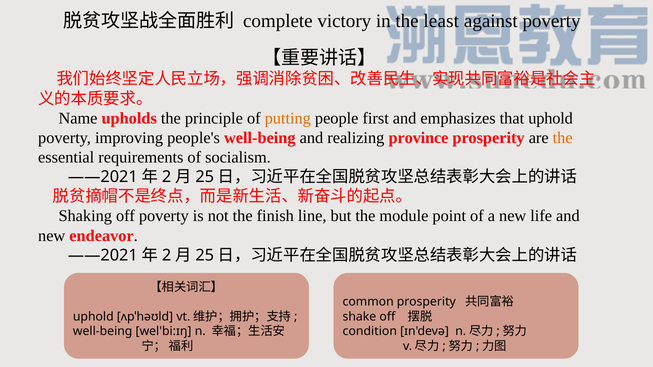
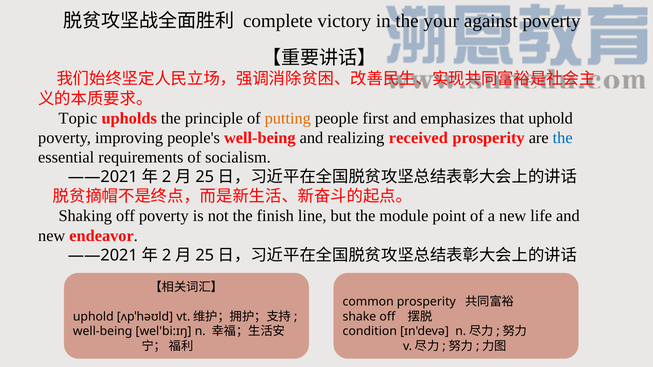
least: least -> your (441, 21)
Name: Name -> Topic (78, 118)
province: province -> received (418, 138)
the colour: orange -> blue (563, 138)
